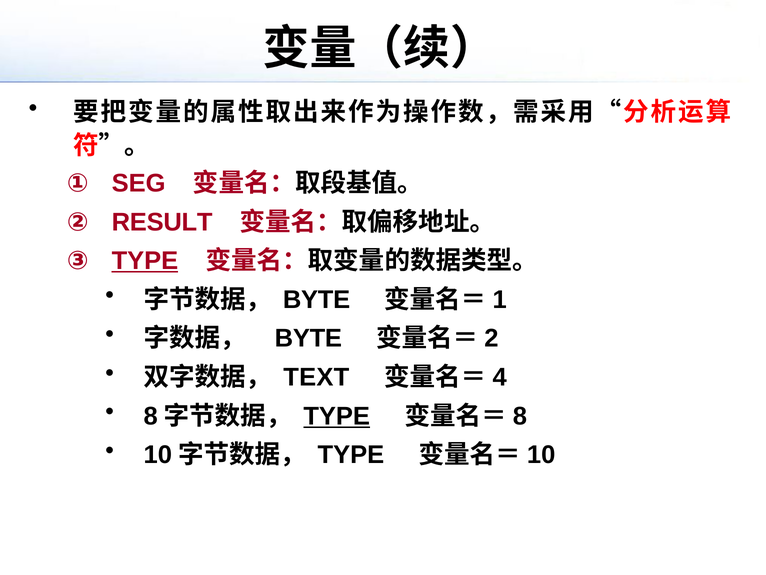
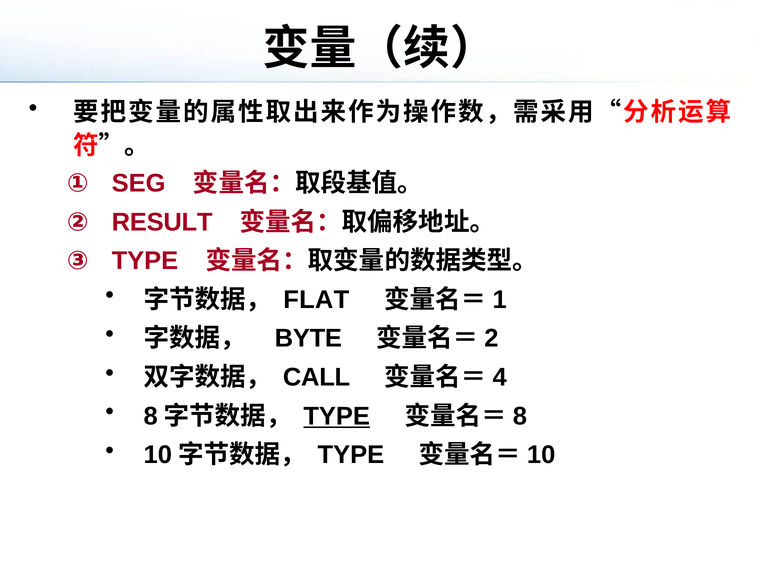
TYPE underline: present -> none (145, 261)
BYTE: BYTE -> FLAT (316, 299)
TEXT: TEXT -> CALL (317, 377)
